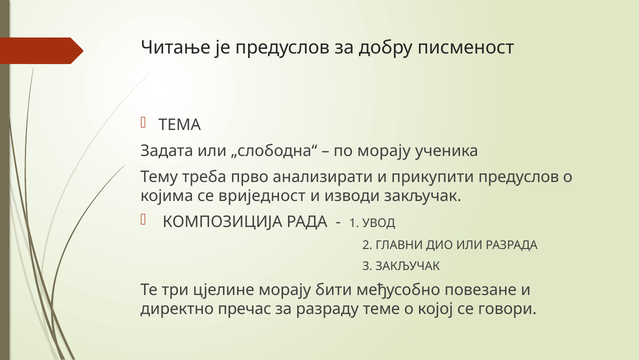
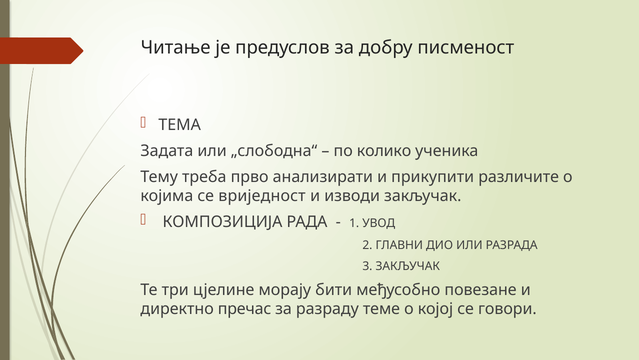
по морају: морају -> колико (384, 151)
прикупити предуслов: предуслов -> различите (519, 177)
